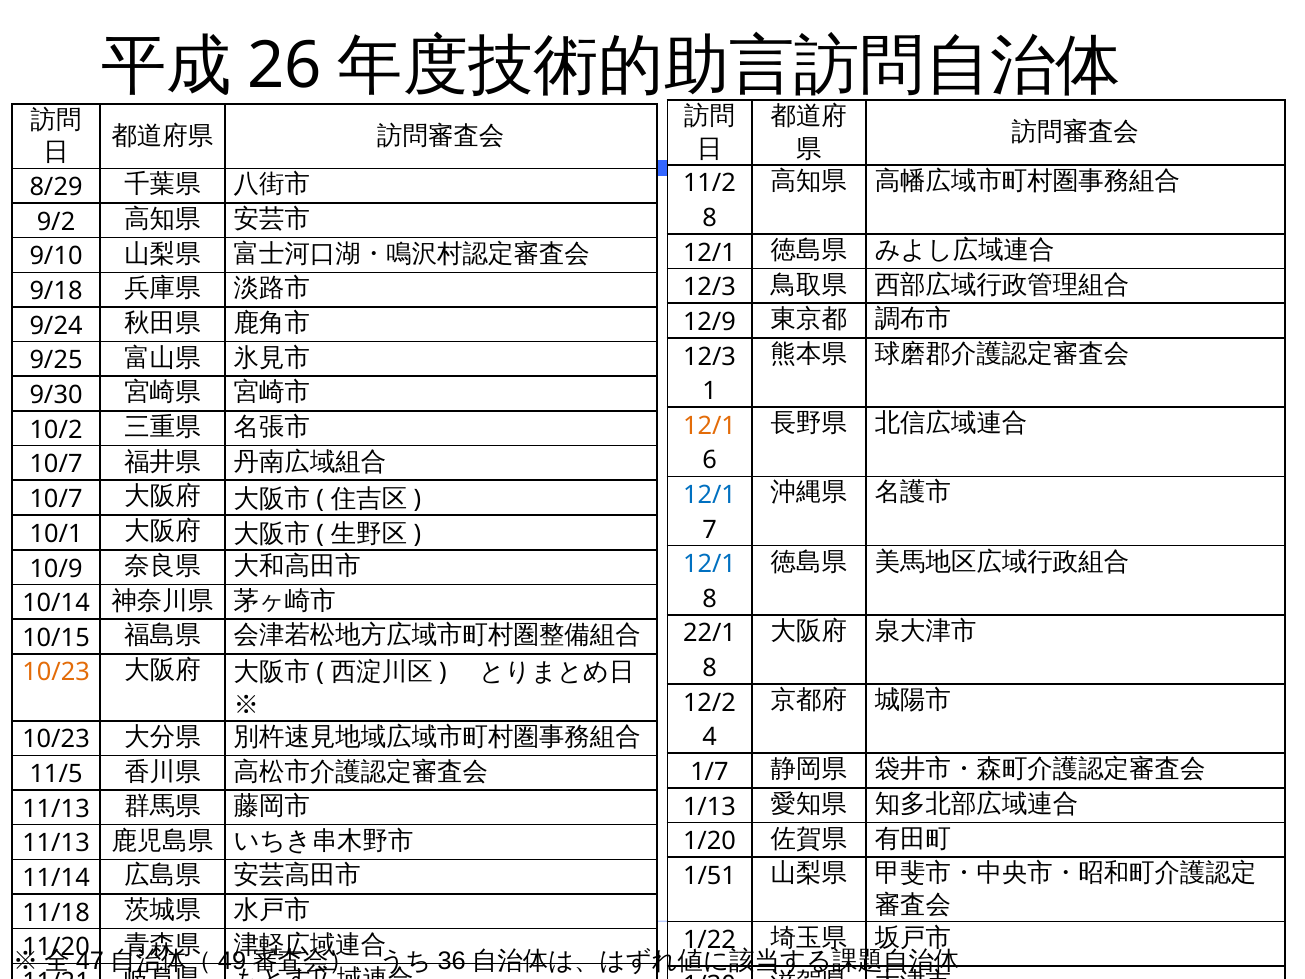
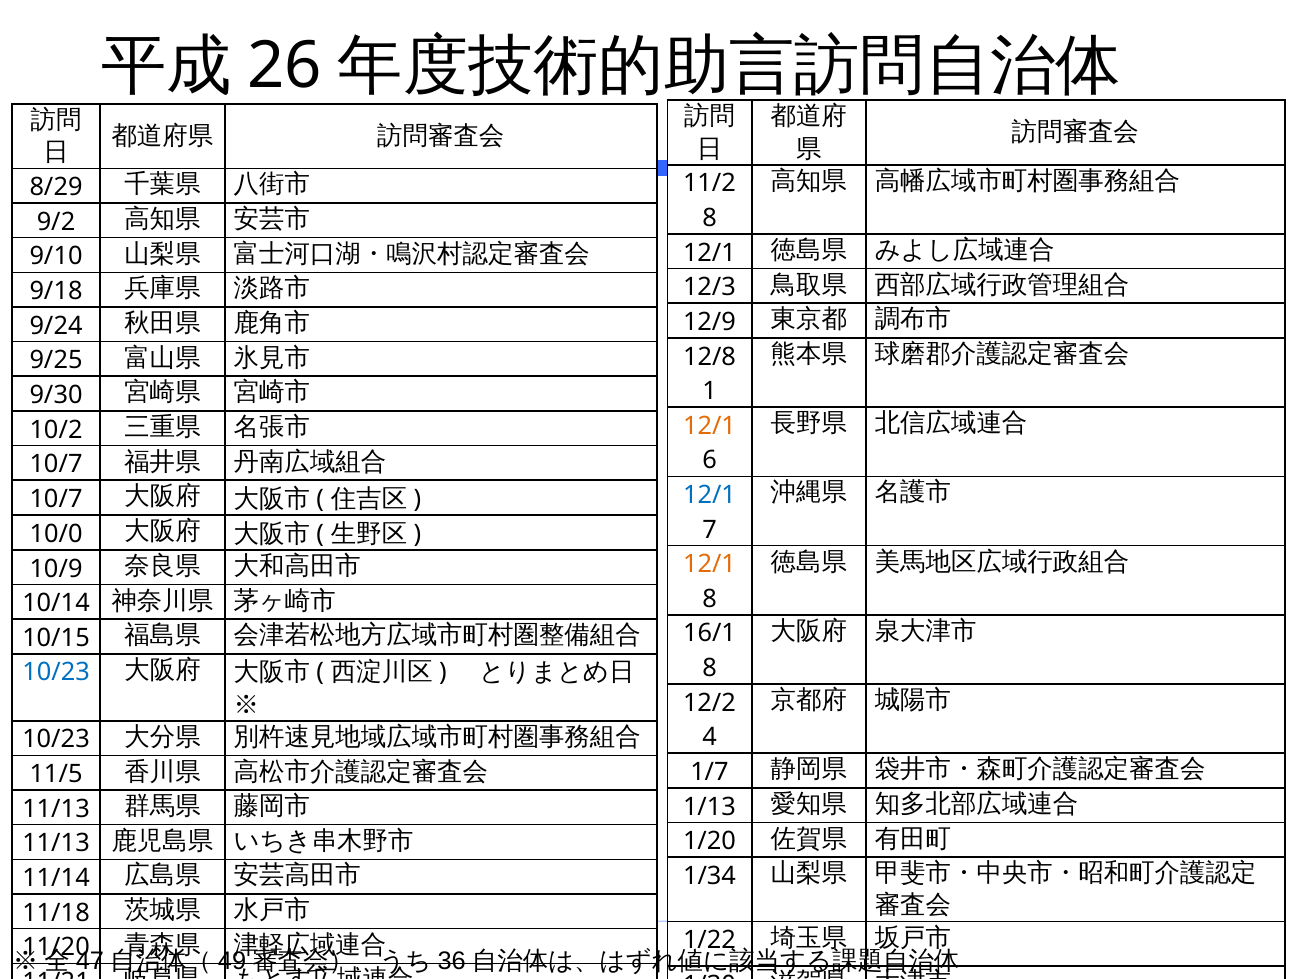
12/3: 12/3 -> 12/8 (710, 357)
10/1: 10/1 -> 10/0 (56, 534)
12/1 colour: blue -> orange (710, 564)
22/1: 22/1 -> 16/1 (710, 633)
10/23 colour: orange -> blue (56, 672)
1/51: 1/51 -> 1/34 (710, 876)
